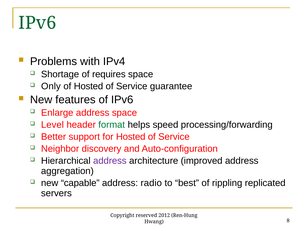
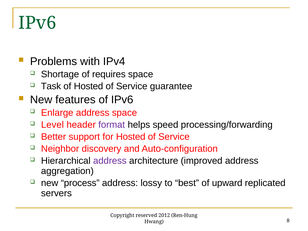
Only: Only -> Task (51, 86)
format colour: green -> purple (112, 125)
capable: capable -> process (80, 183)
radio: radio -> lossy (151, 183)
rippling: rippling -> upward (227, 183)
